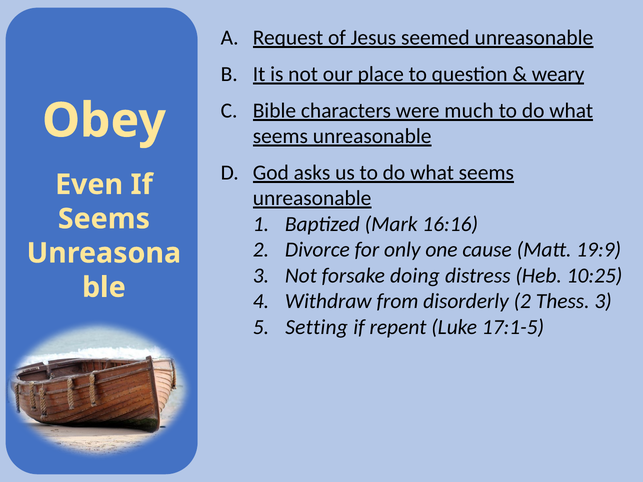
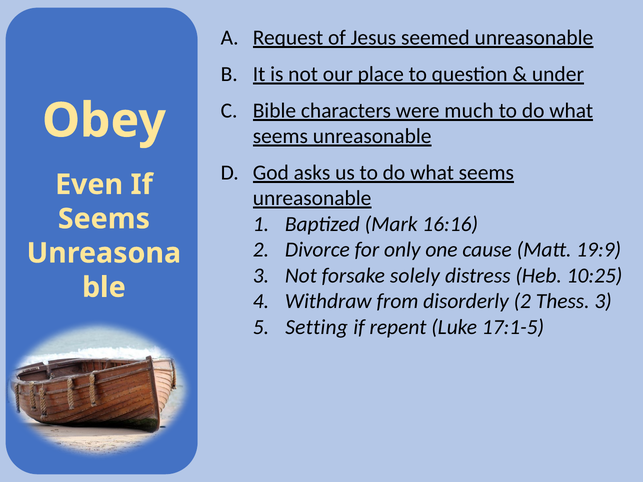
weary: weary -> under (558, 74)
doing: doing -> solely (415, 276)
